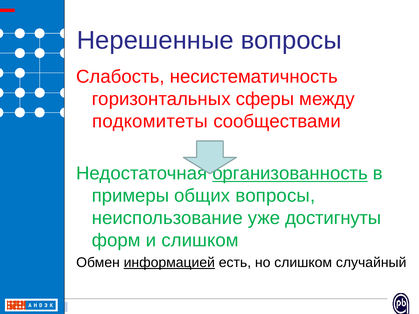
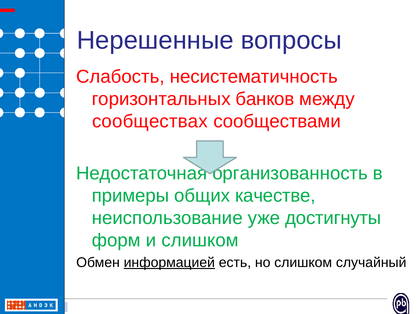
сферы: сферы -> банков (265, 99)
подкомитеты: подкомитеты -> сообществах (150, 121)
организованность underline: present -> none (290, 174)
общих вопросы: вопросы -> качестве (275, 196)
